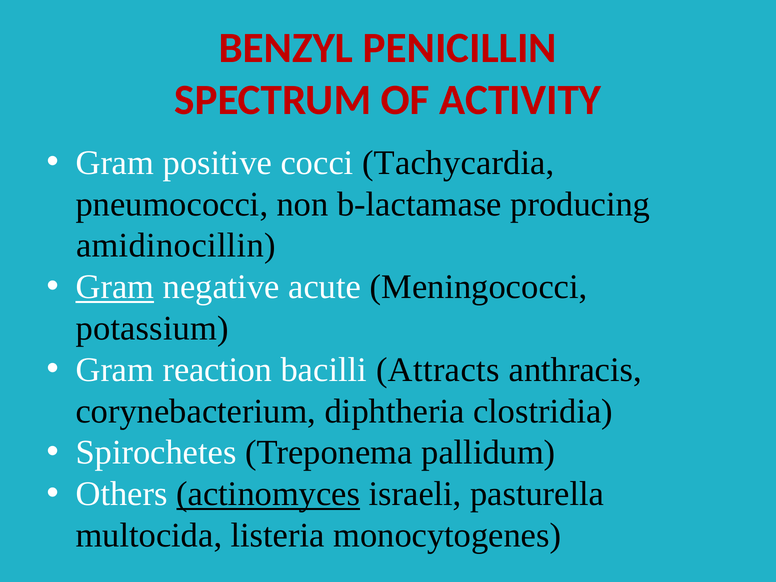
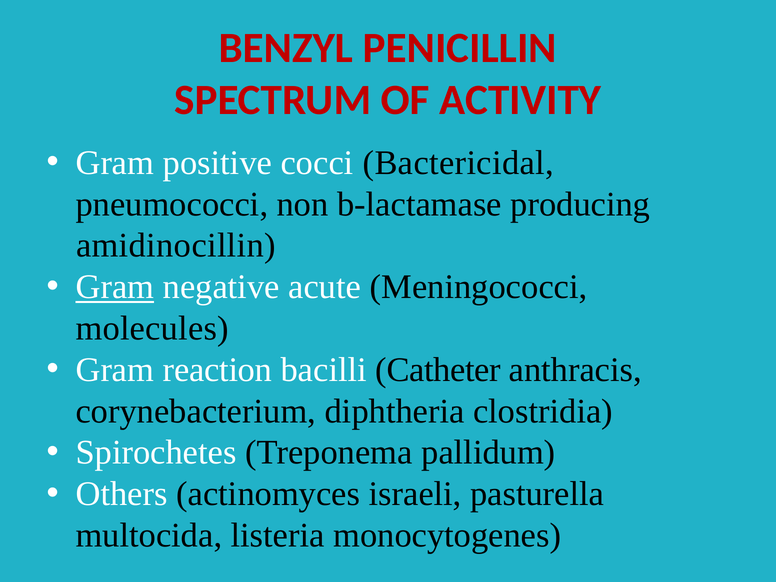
Tachycardia: Tachycardia -> Bactericidal (458, 163)
potassium: potassium -> molecules (152, 328)
Attracts: Attracts -> Catheter (438, 370)
actinomyces underline: present -> none (268, 494)
